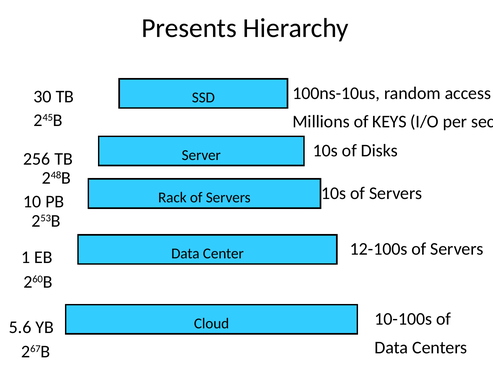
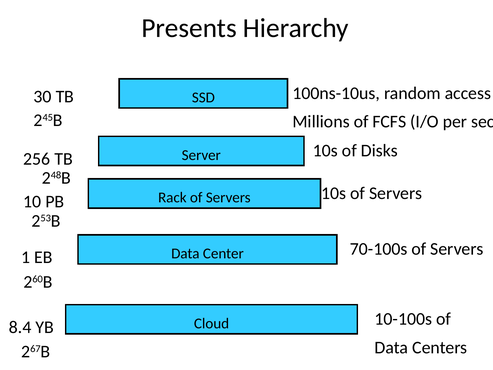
KEYS: KEYS -> FCFS (389, 122)
12-100s: 12-100s -> 70-100s (379, 249)
5.6: 5.6 -> 8.4 (20, 327)
